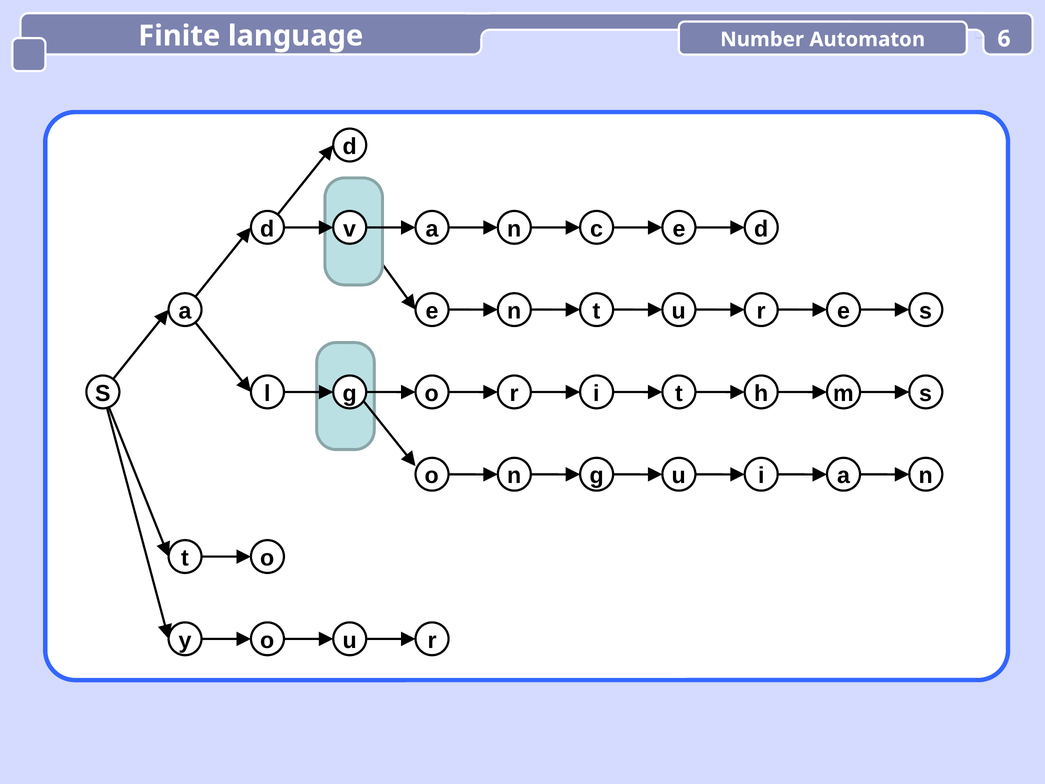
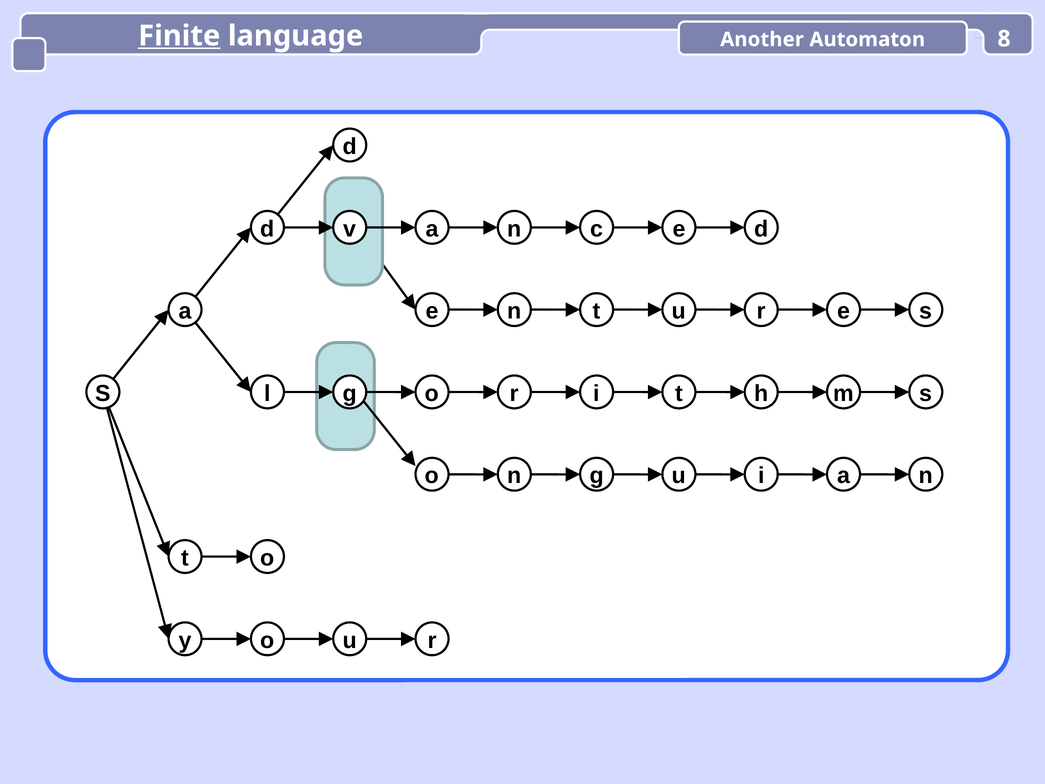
Finite underline: none -> present (179, 36)
Number: Number -> Another (762, 39)
6: 6 -> 8 (1004, 39)
